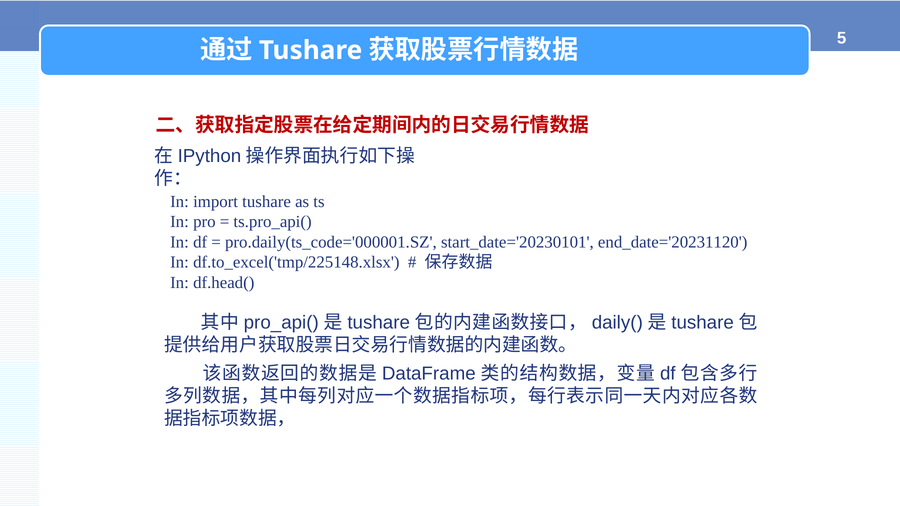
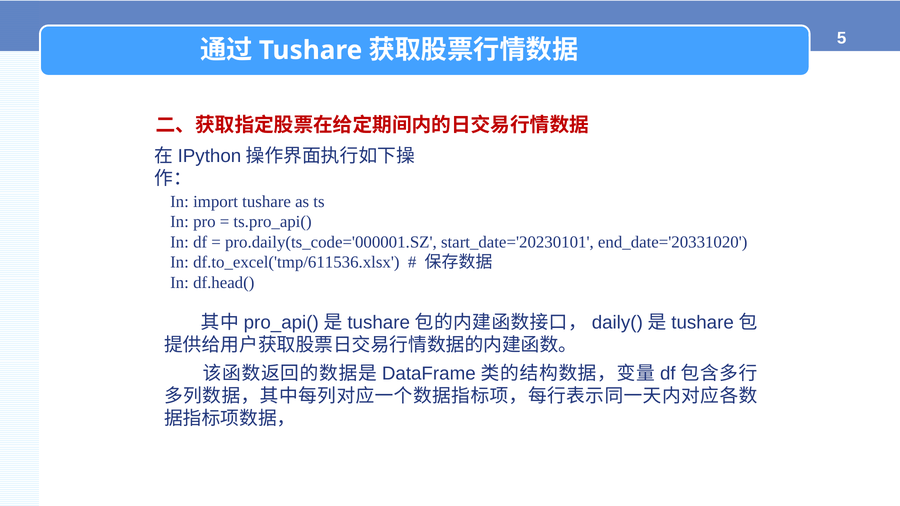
end_date='20231120: end_date='20231120 -> end_date='20331020 (673, 242)
df.to_excel('tmp/225148.xlsx: df.to_excel('tmp/225148.xlsx -> df.to_excel('tmp/611536.xlsx (296, 262)
